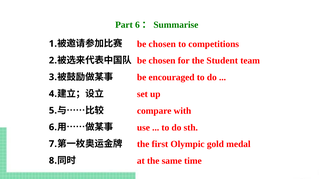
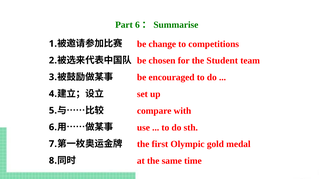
chosen: chosen -> change (162, 44)
